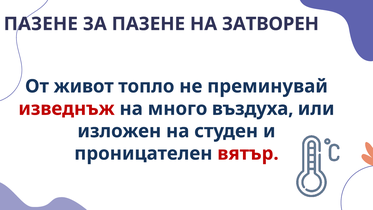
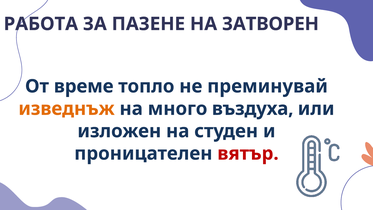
ПАЗЕНЕ: ПАЗЕНЕ -> РАБОТА (41, 24)
живот: живот -> време (84, 86)
изведнъж colour: red -> orange (67, 109)
